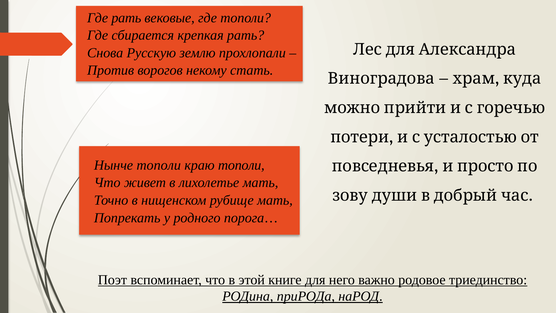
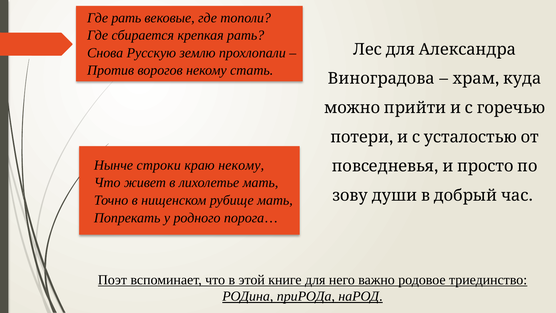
Нынче тополи: тополи -> строки (159, 165)
краю тополи: тополи -> некому (241, 165)
